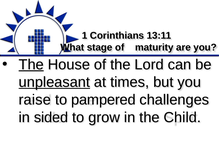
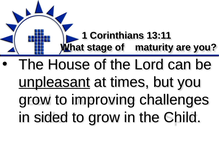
The underline: present -> none (31, 64)
raise: raise -> grow (35, 99)
pampered: pampered -> improving (103, 99)
